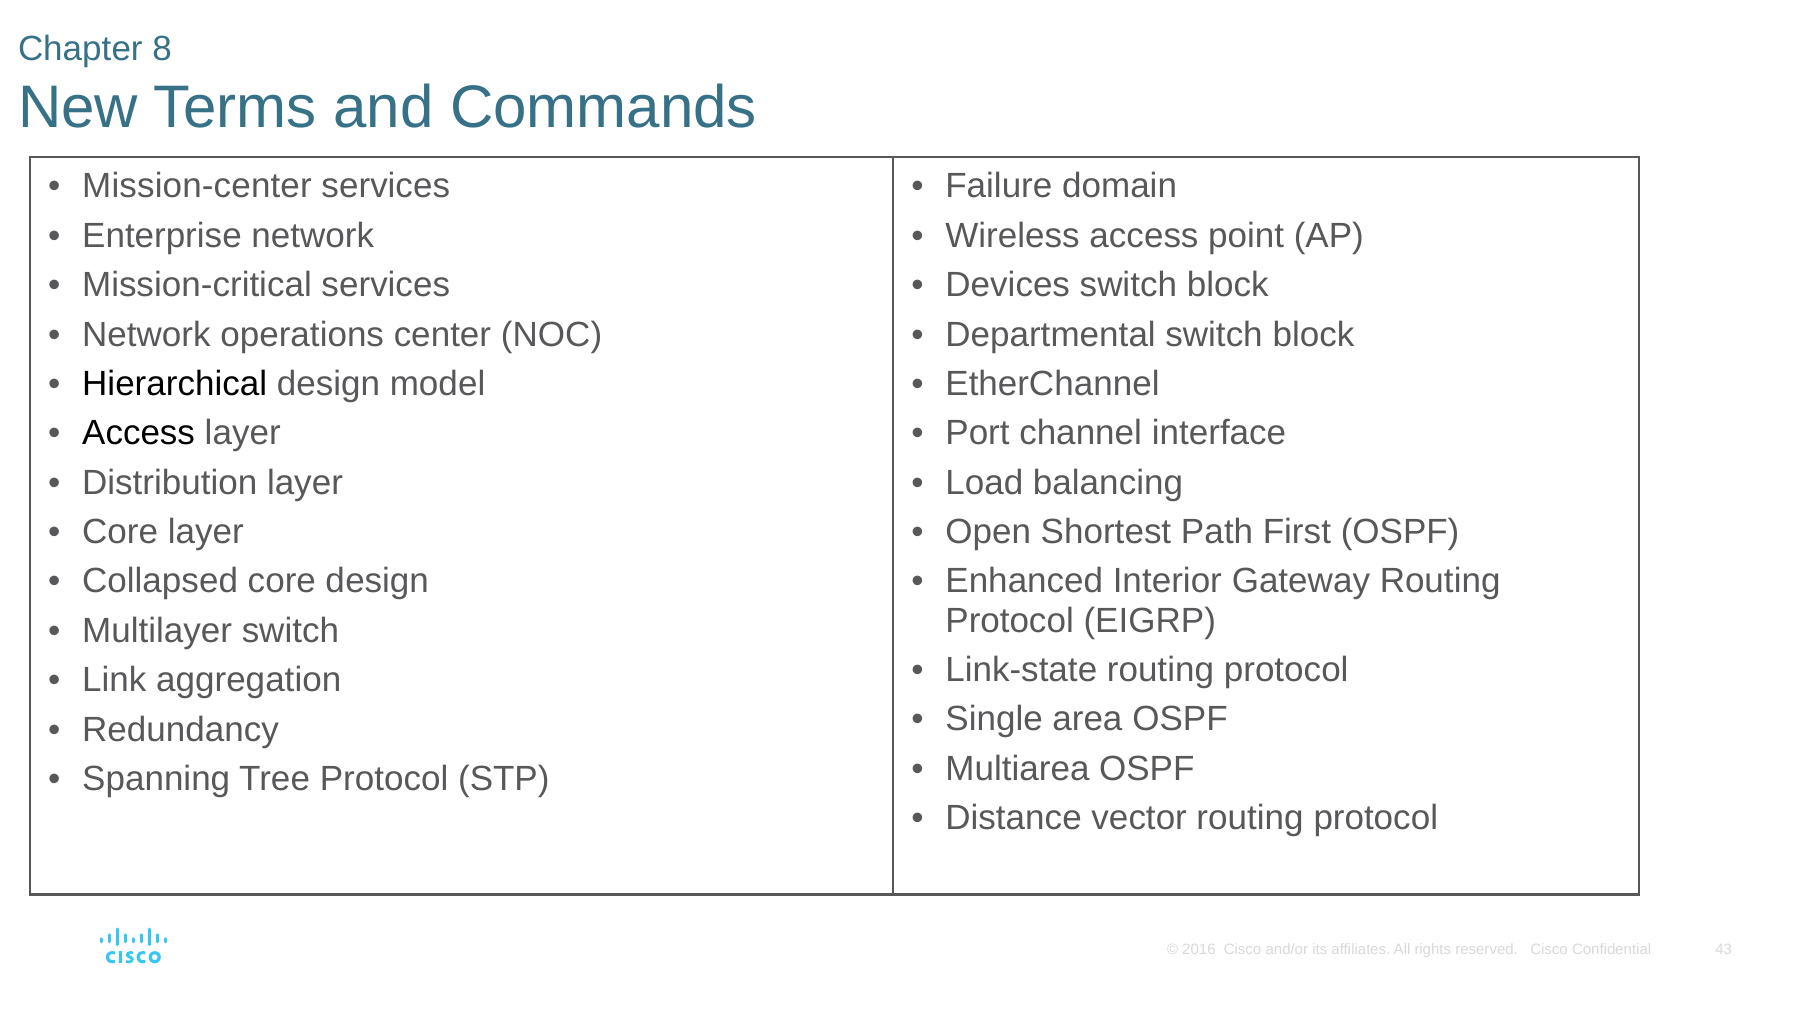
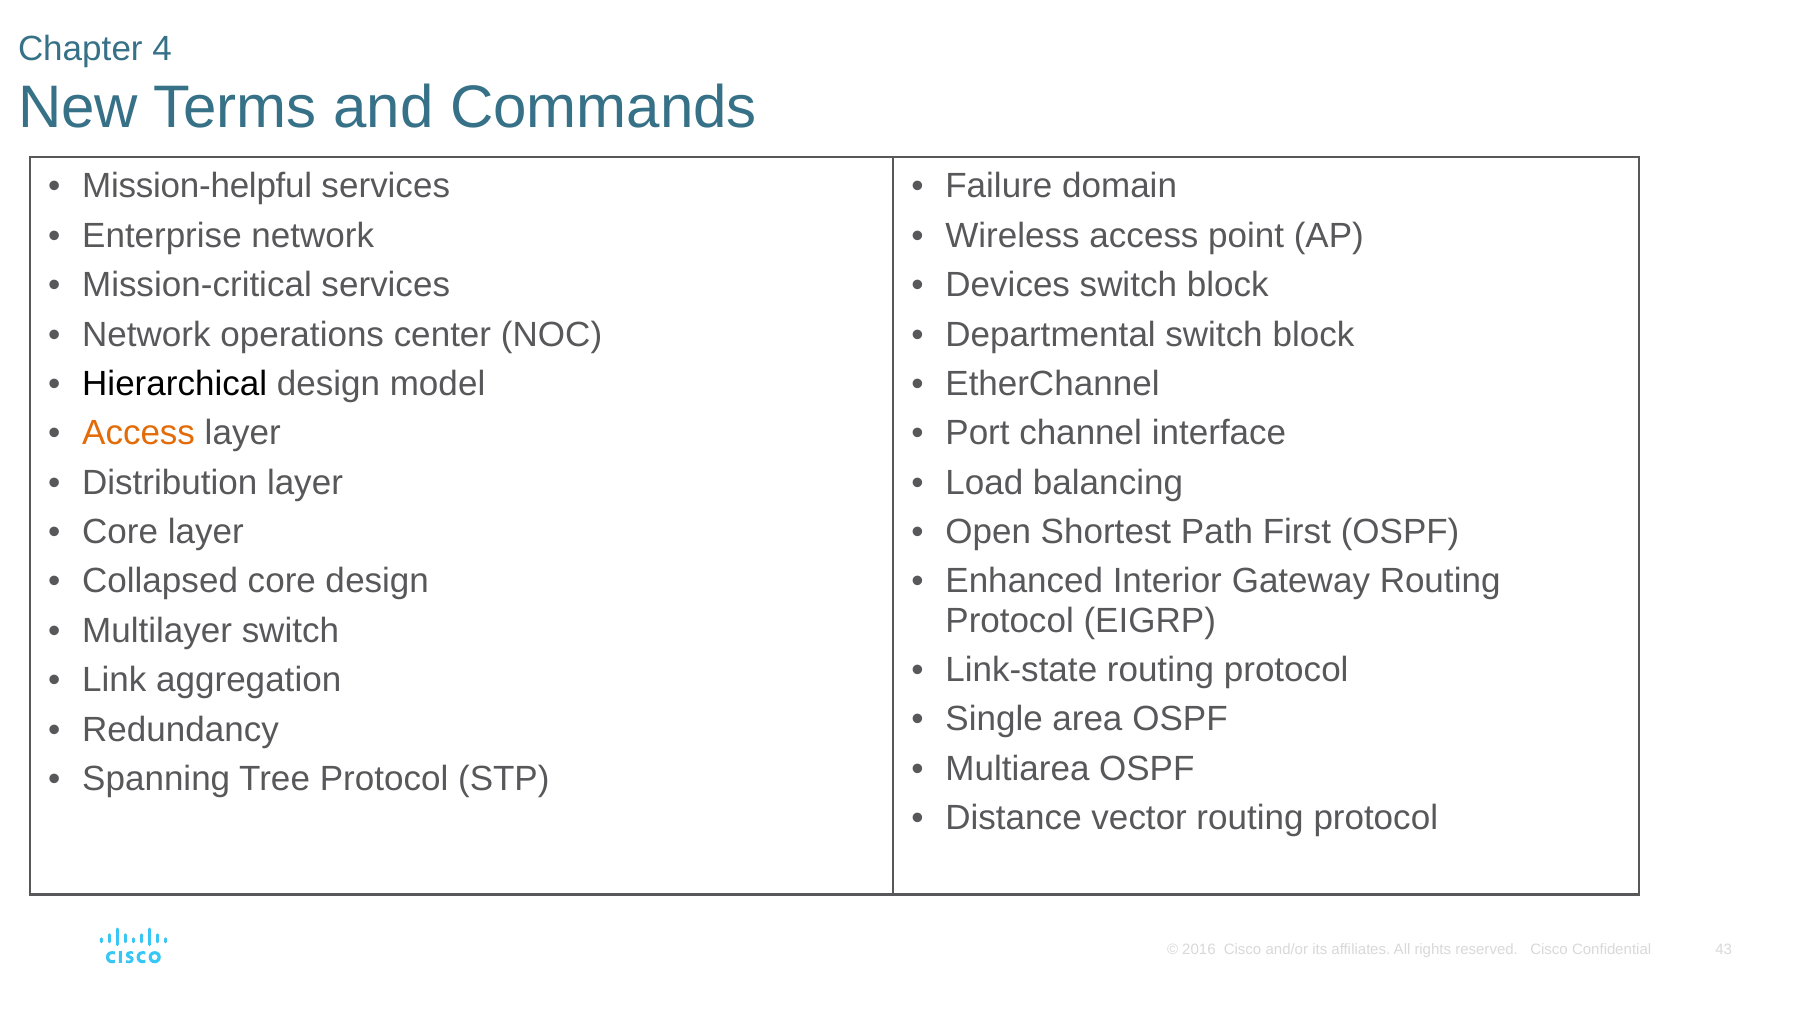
8: 8 -> 4 (162, 49)
Mission-center: Mission-center -> Mission-helpful (197, 187)
Access colour: black -> orange (139, 433)
